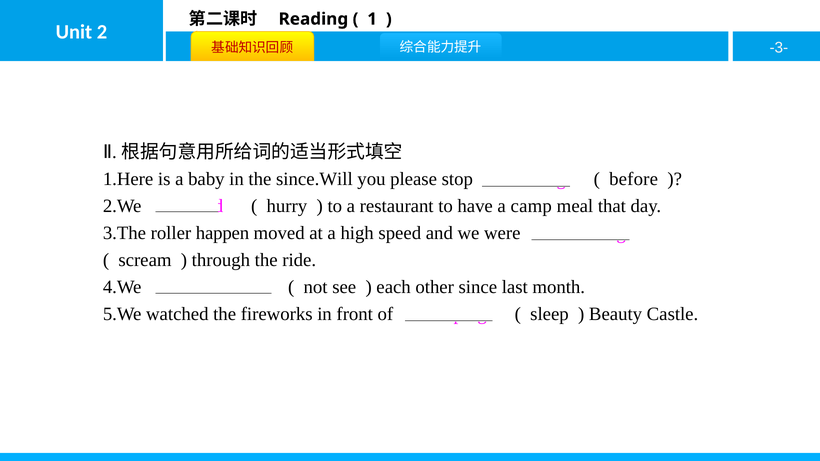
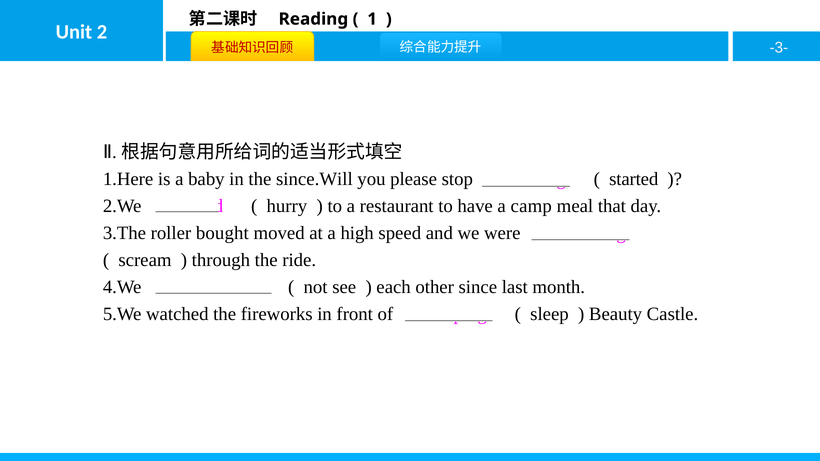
before: before -> started (634, 179)
happen: happen -> bought (222, 233)
